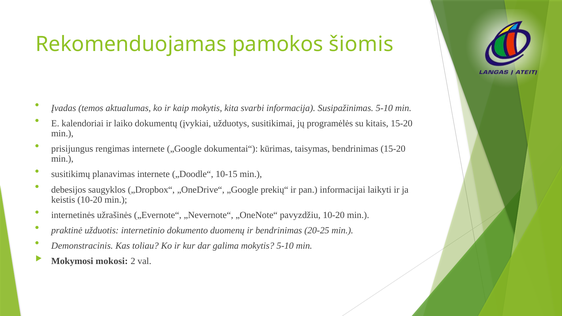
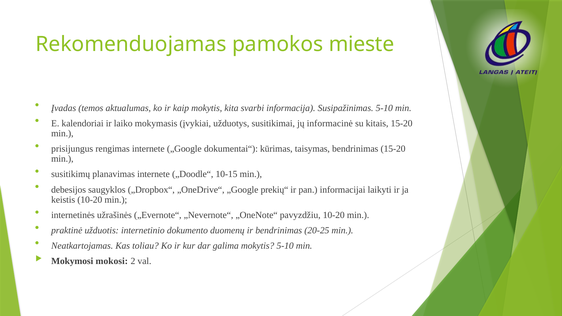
šiomis: šiomis -> mieste (361, 44)
dokumentų: dokumentų -> mokymasis (156, 123)
programėlės: programėlės -> informacinė (330, 123)
Demonstracinis: Demonstracinis -> Neatkartojamas (82, 246)
